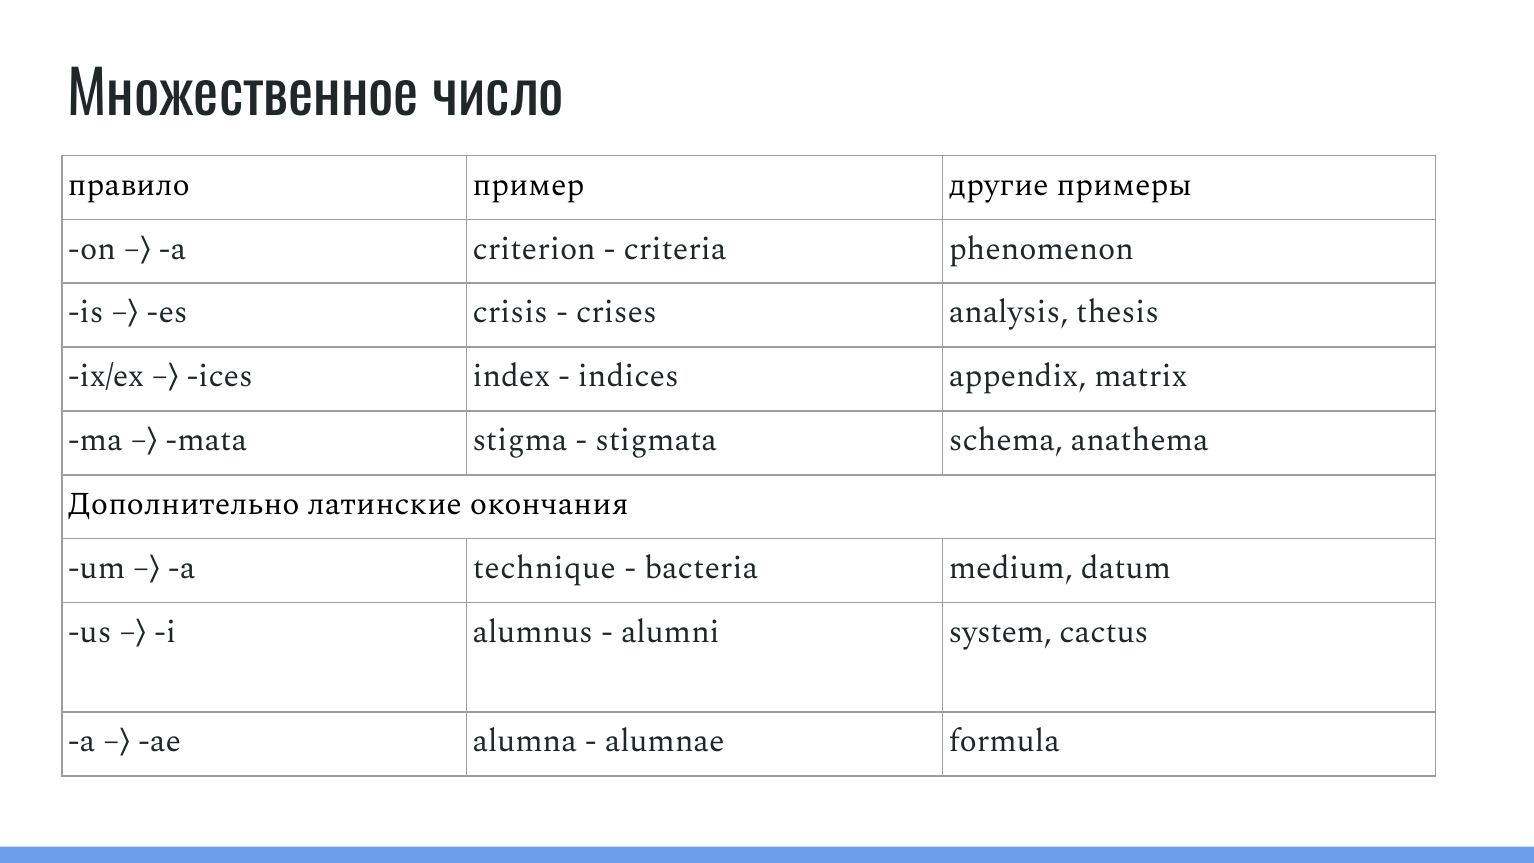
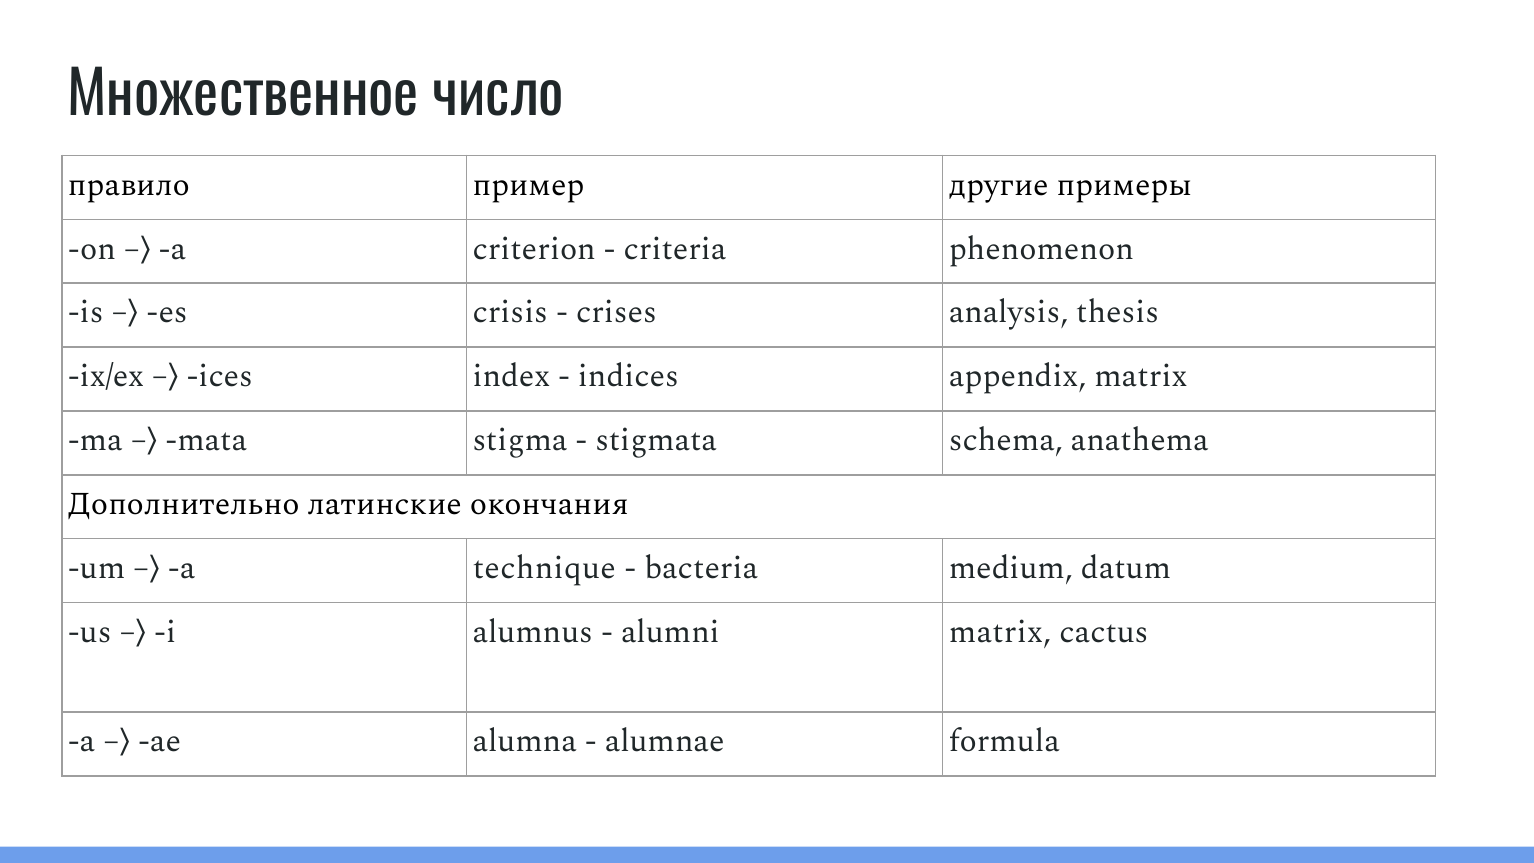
alumni system: system -> matrix (1000, 632)
